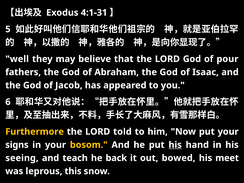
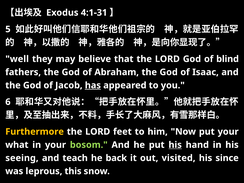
pour: pour -> blind (228, 59)
has underline: none -> present (93, 85)
told: told -> feet (122, 132)
signs: signs -> what (17, 145)
bosom colour: yellow -> light green (89, 145)
bowed: bowed -> visited (179, 158)
meet: meet -> since (227, 158)
